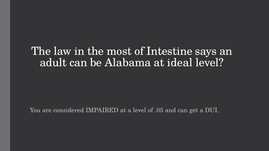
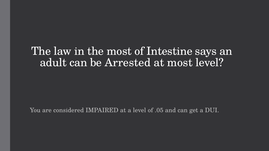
Alabama: Alabama -> Arrested (128, 63)
at ideal: ideal -> most (180, 63)
